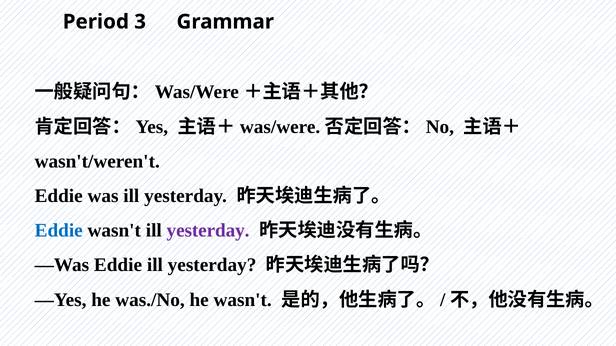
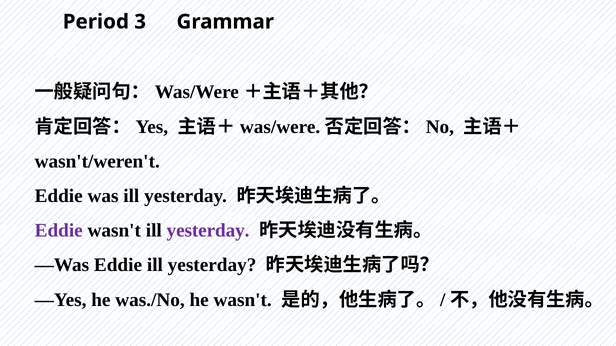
Eddie colour: blue -> purple (59, 231)
